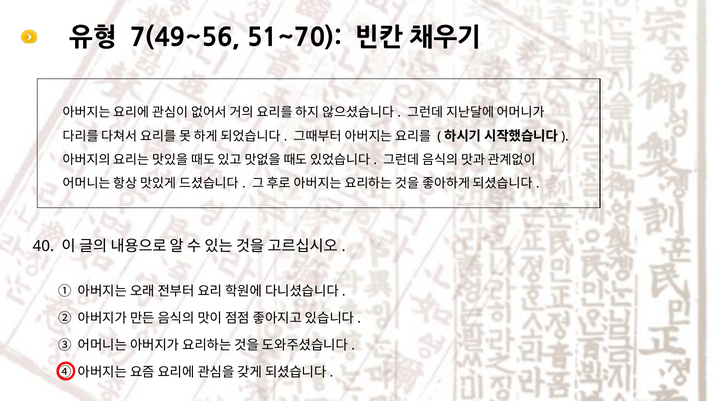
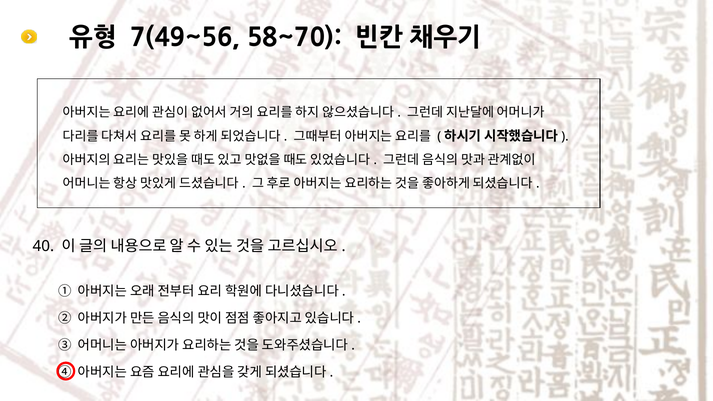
51~70: 51~70 -> 58~70 (295, 38)
